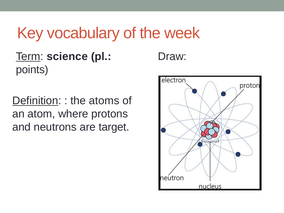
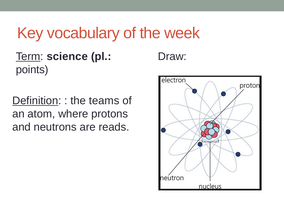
atoms: atoms -> teams (104, 101)
target: target -> reads (114, 127)
